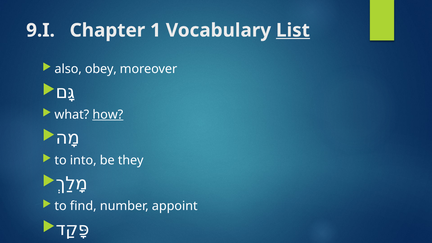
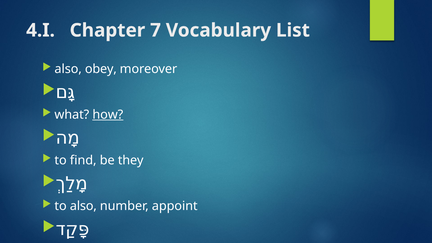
9.I: 9.I -> 4.I (41, 30)
1: 1 -> 7 (156, 30)
List underline: present -> none (293, 30)
into: into -> find (83, 160)
to find: find -> also (83, 206)
